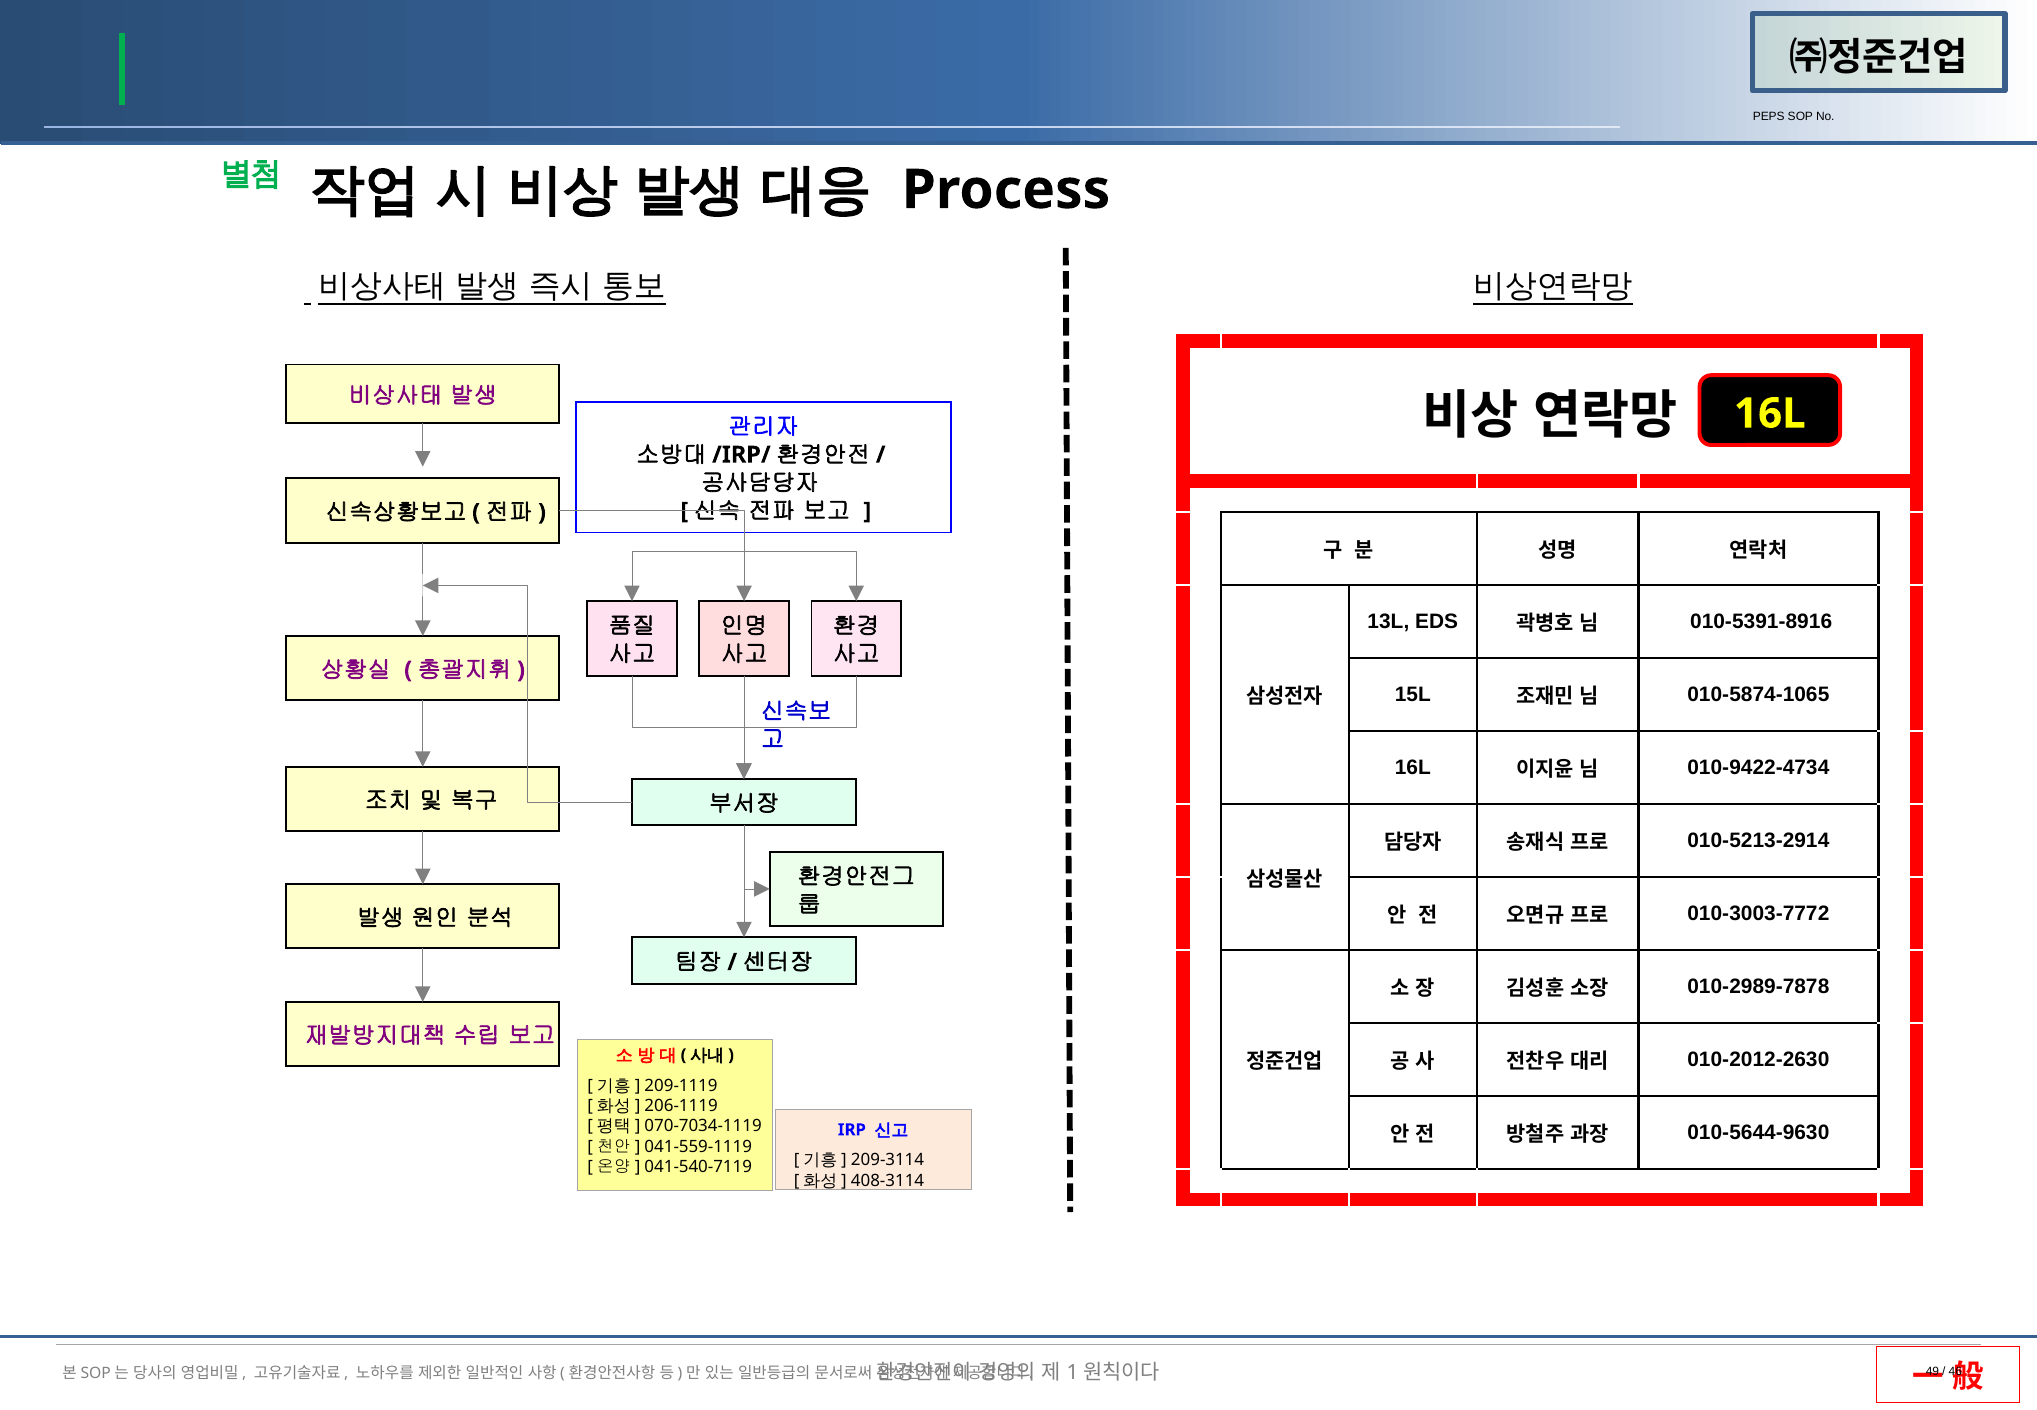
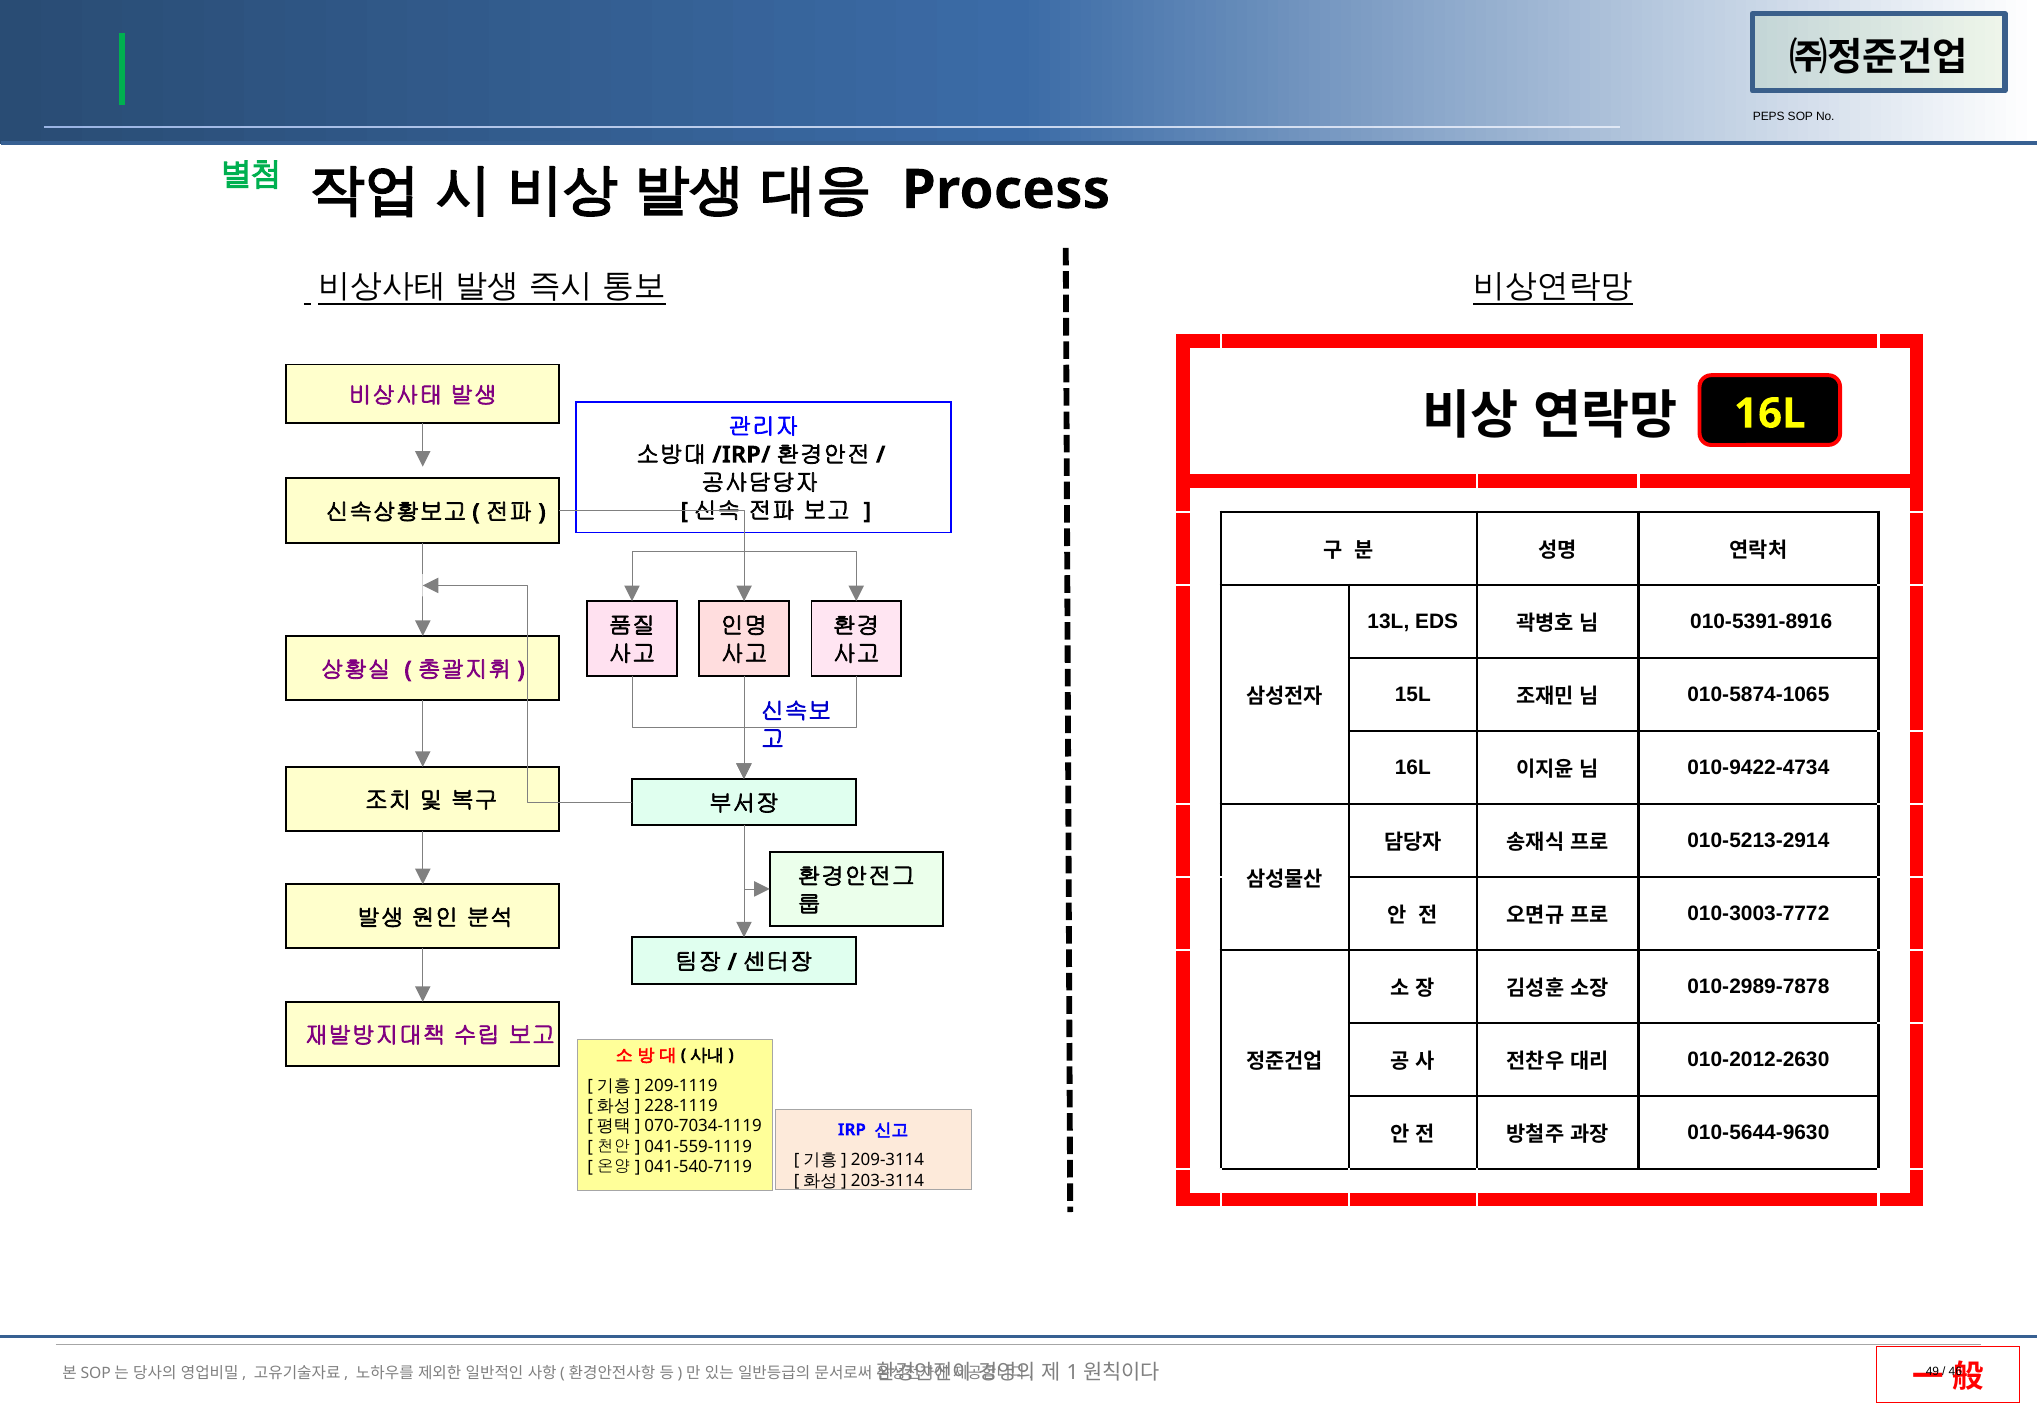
206-1119: 206-1119 -> 228-1119 (681, 1106)
408-3114: 408-3114 -> 203-3114 (888, 1181)
